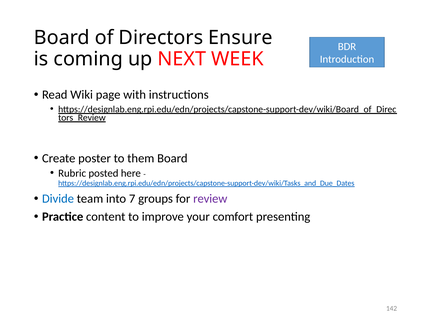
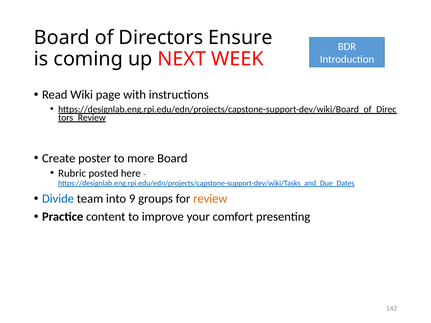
them: them -> more (141, 158)
7: 7 -> 9 (132, 199)
review colour: purple -> orange (210, 199)
